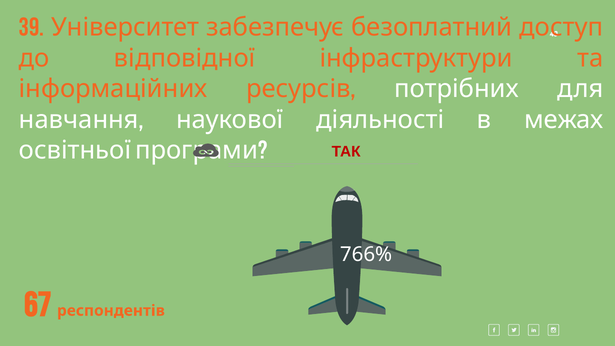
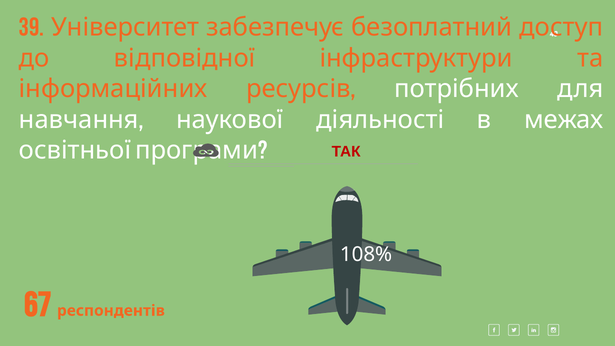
766%: 766% -> 108% (366, 255)
